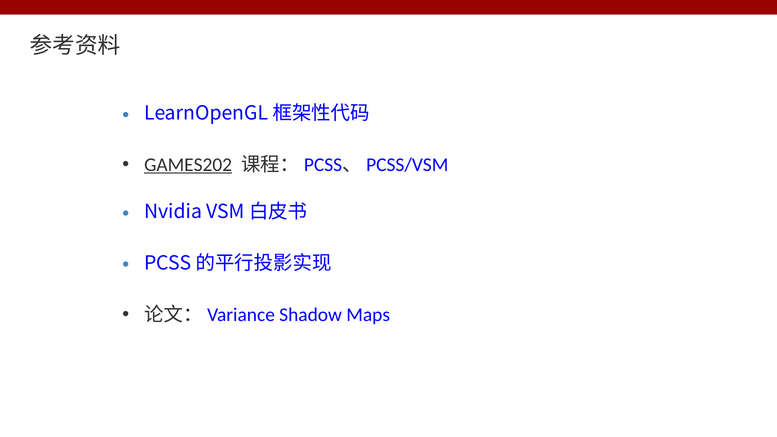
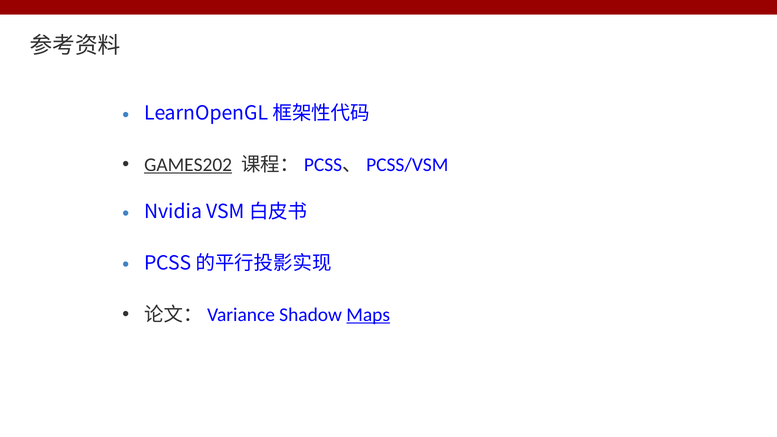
Maps underline: none -> present (368, 315)
